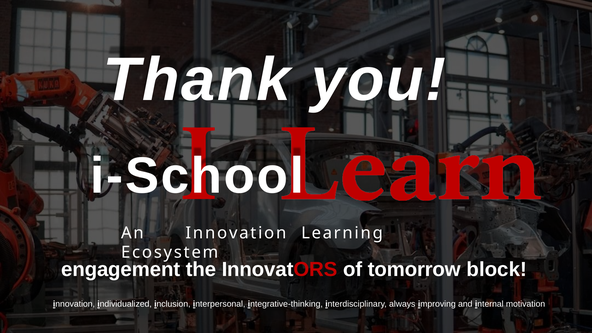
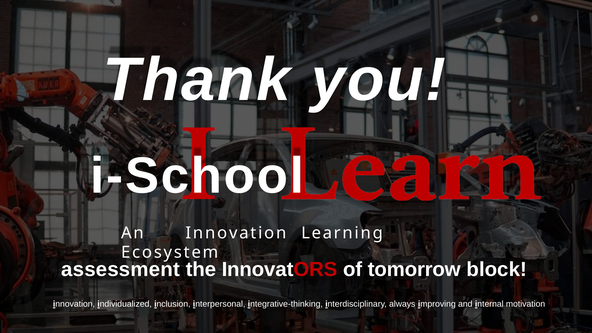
engagement: engagement -> assessment (121, 270)
